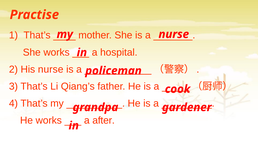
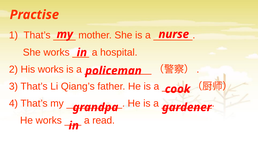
His nurse: nurse -> works (51, 69)
after: after -> read (104, 121)
